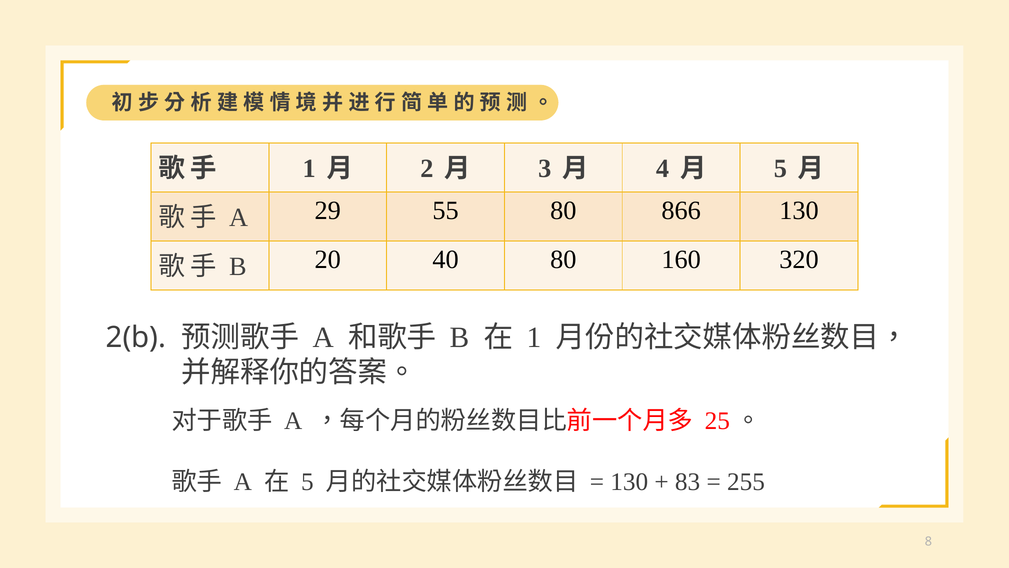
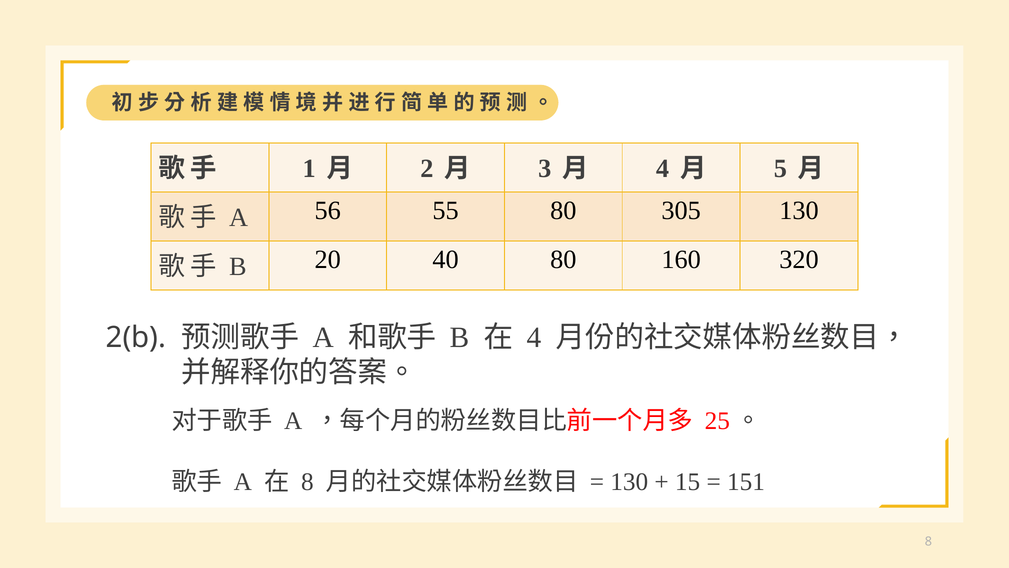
29: 29 -> 56 (328, 210)
866: 866 -> 305 (681, 210)
1: 1 -> 4 (534, 337)
5: 5 -> 8 (307, 481)
83: 83 -> 15 (688, 481)
255: 255 -> 151 (746, 481)
